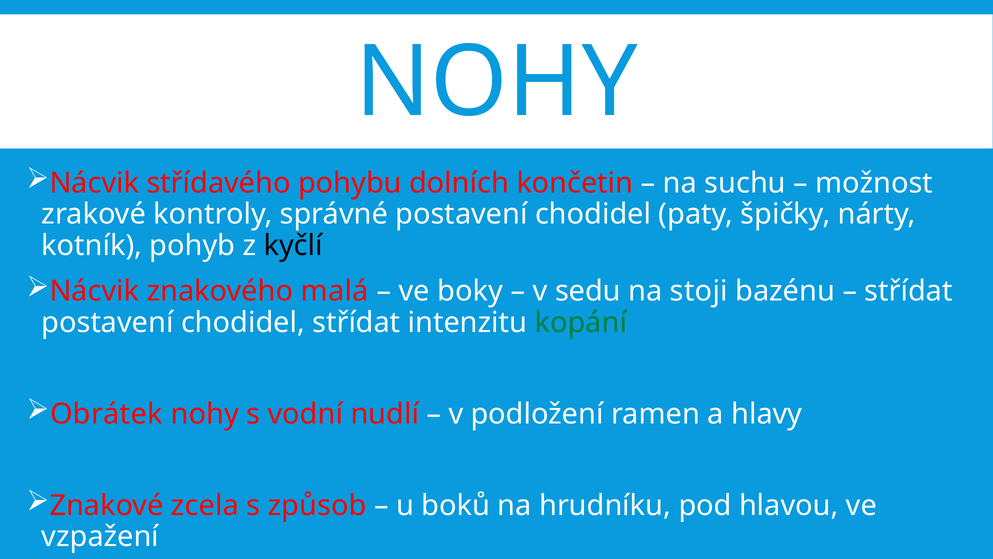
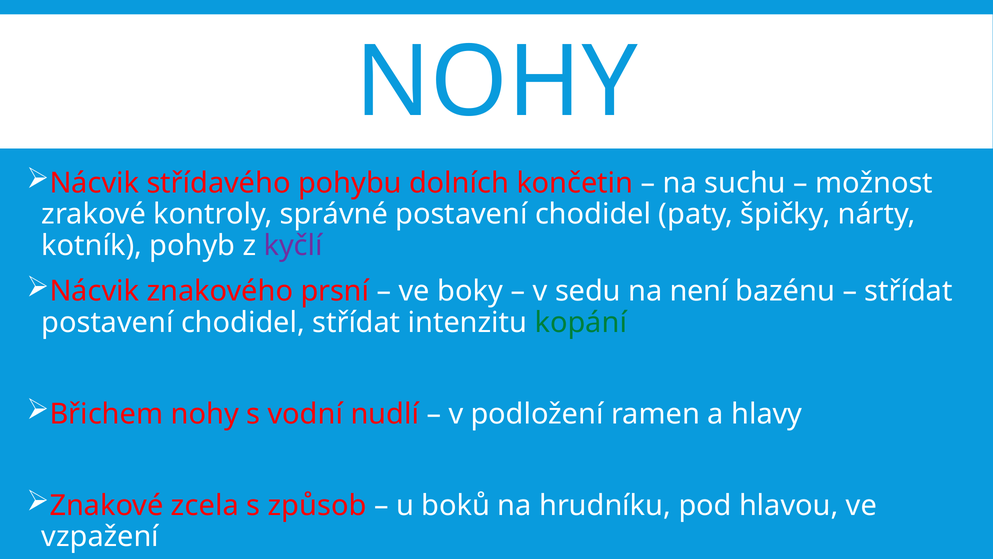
kyčlí colour: black -> purple (293, 245)
malá: malá -> prsní (335, 291)
stoji: stoji -> není (699, 291)
Obrátek: Obrátek -> Břichem (106, 414)
